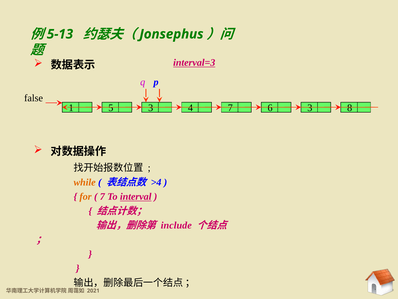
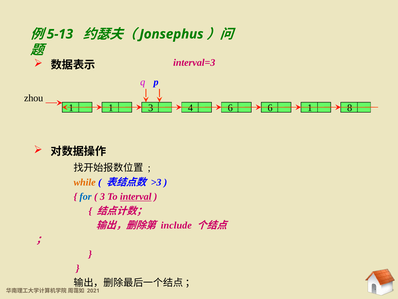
interval=3 underline: present -> none (194, 63)
false: false -> zhou (34, 98)
1 5: 5 -> 1 (111, 108)
4 7: 7 -> 6 (230, 108)
6 3: 3 -> 1 (310, 108)
>4: >4 -> >3 (156, 182)
for colour: orange -> blue (86, 196)
7: 7 -> 3 (102, 196)
